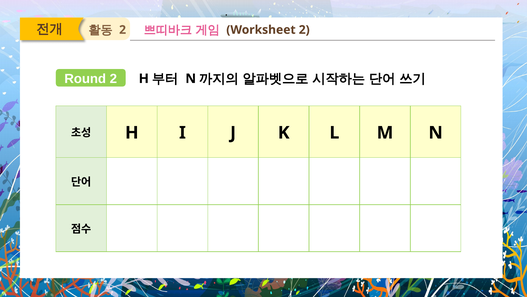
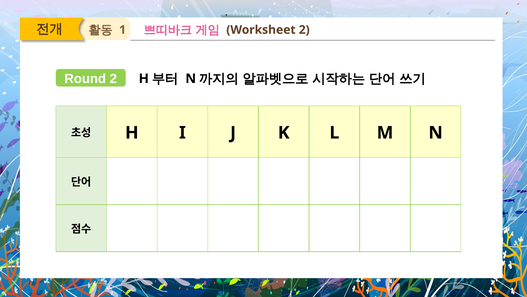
2: 2 -> 1 (123, 30)
